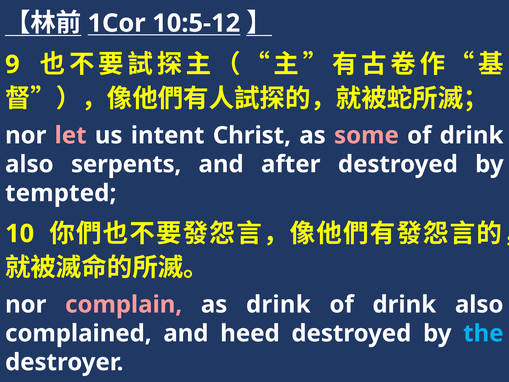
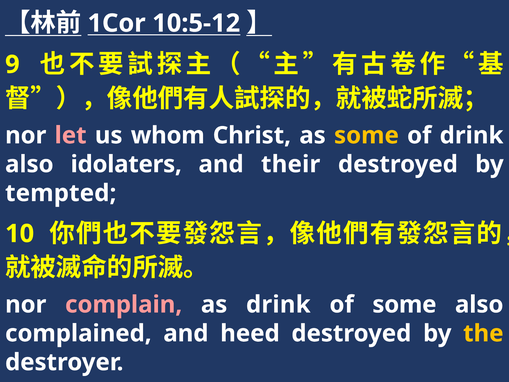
intent: intent -> whom (168, 135)
some colour: pink -> yellow (366, 135)
serpents: serpents -> idolaters (126, 164)
after: after -> their (291, 164)
drink: drink -> some (404, 304)
the colour: light blue -> yellow (483, 333)
